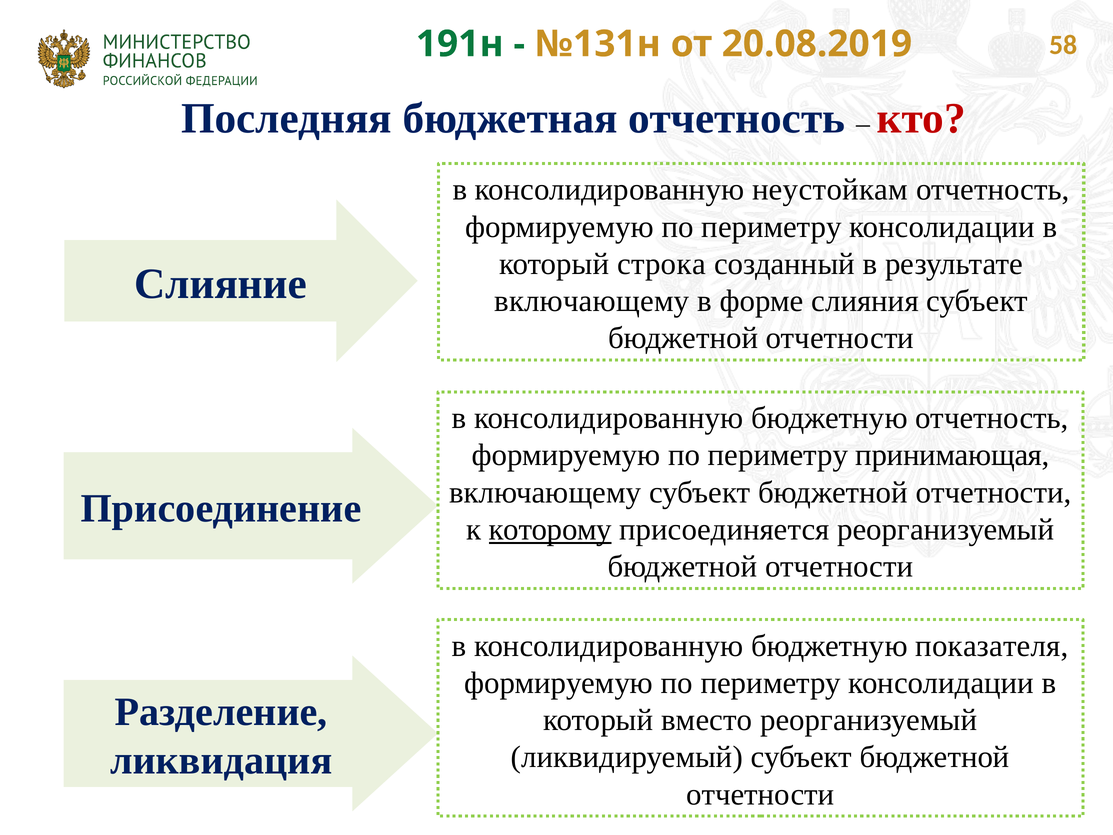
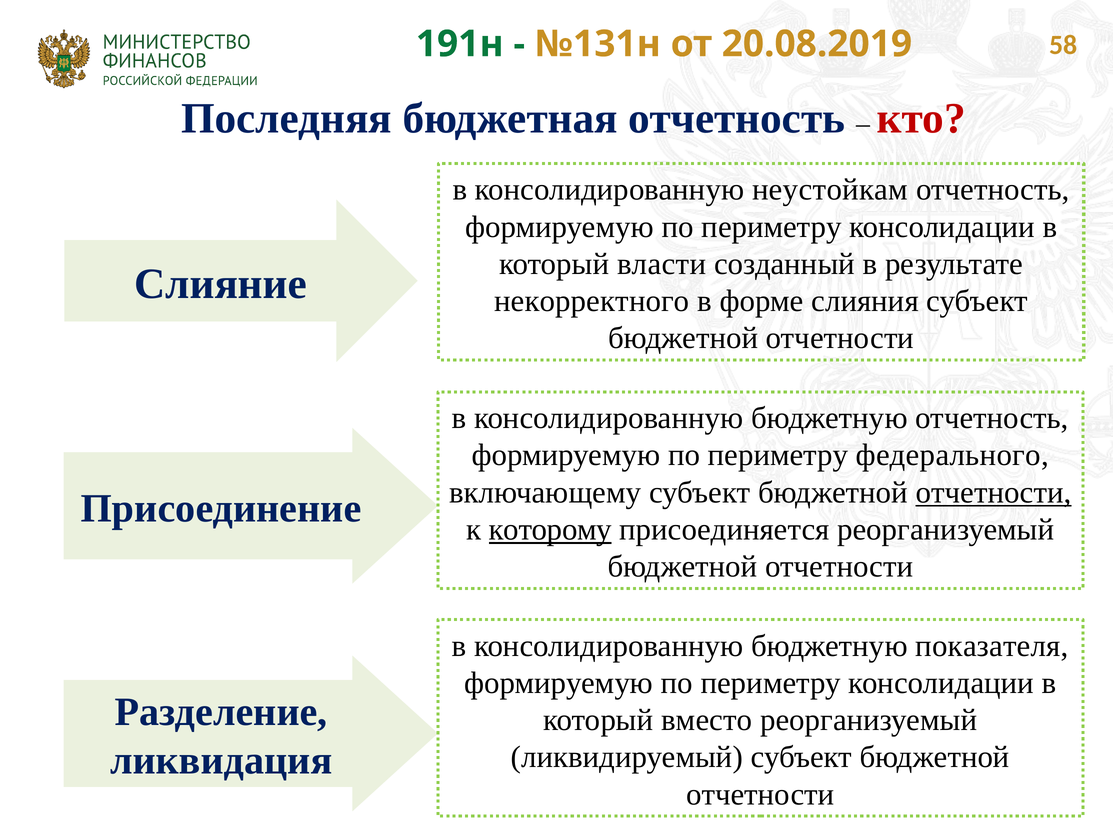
строка: строка -> власти (662, 264)
включающему: включающему -> некорректного (592, 301)
принимающая: принимающая -> федерального (952, 455)
отчетности underline: none -> present (994, 492)
